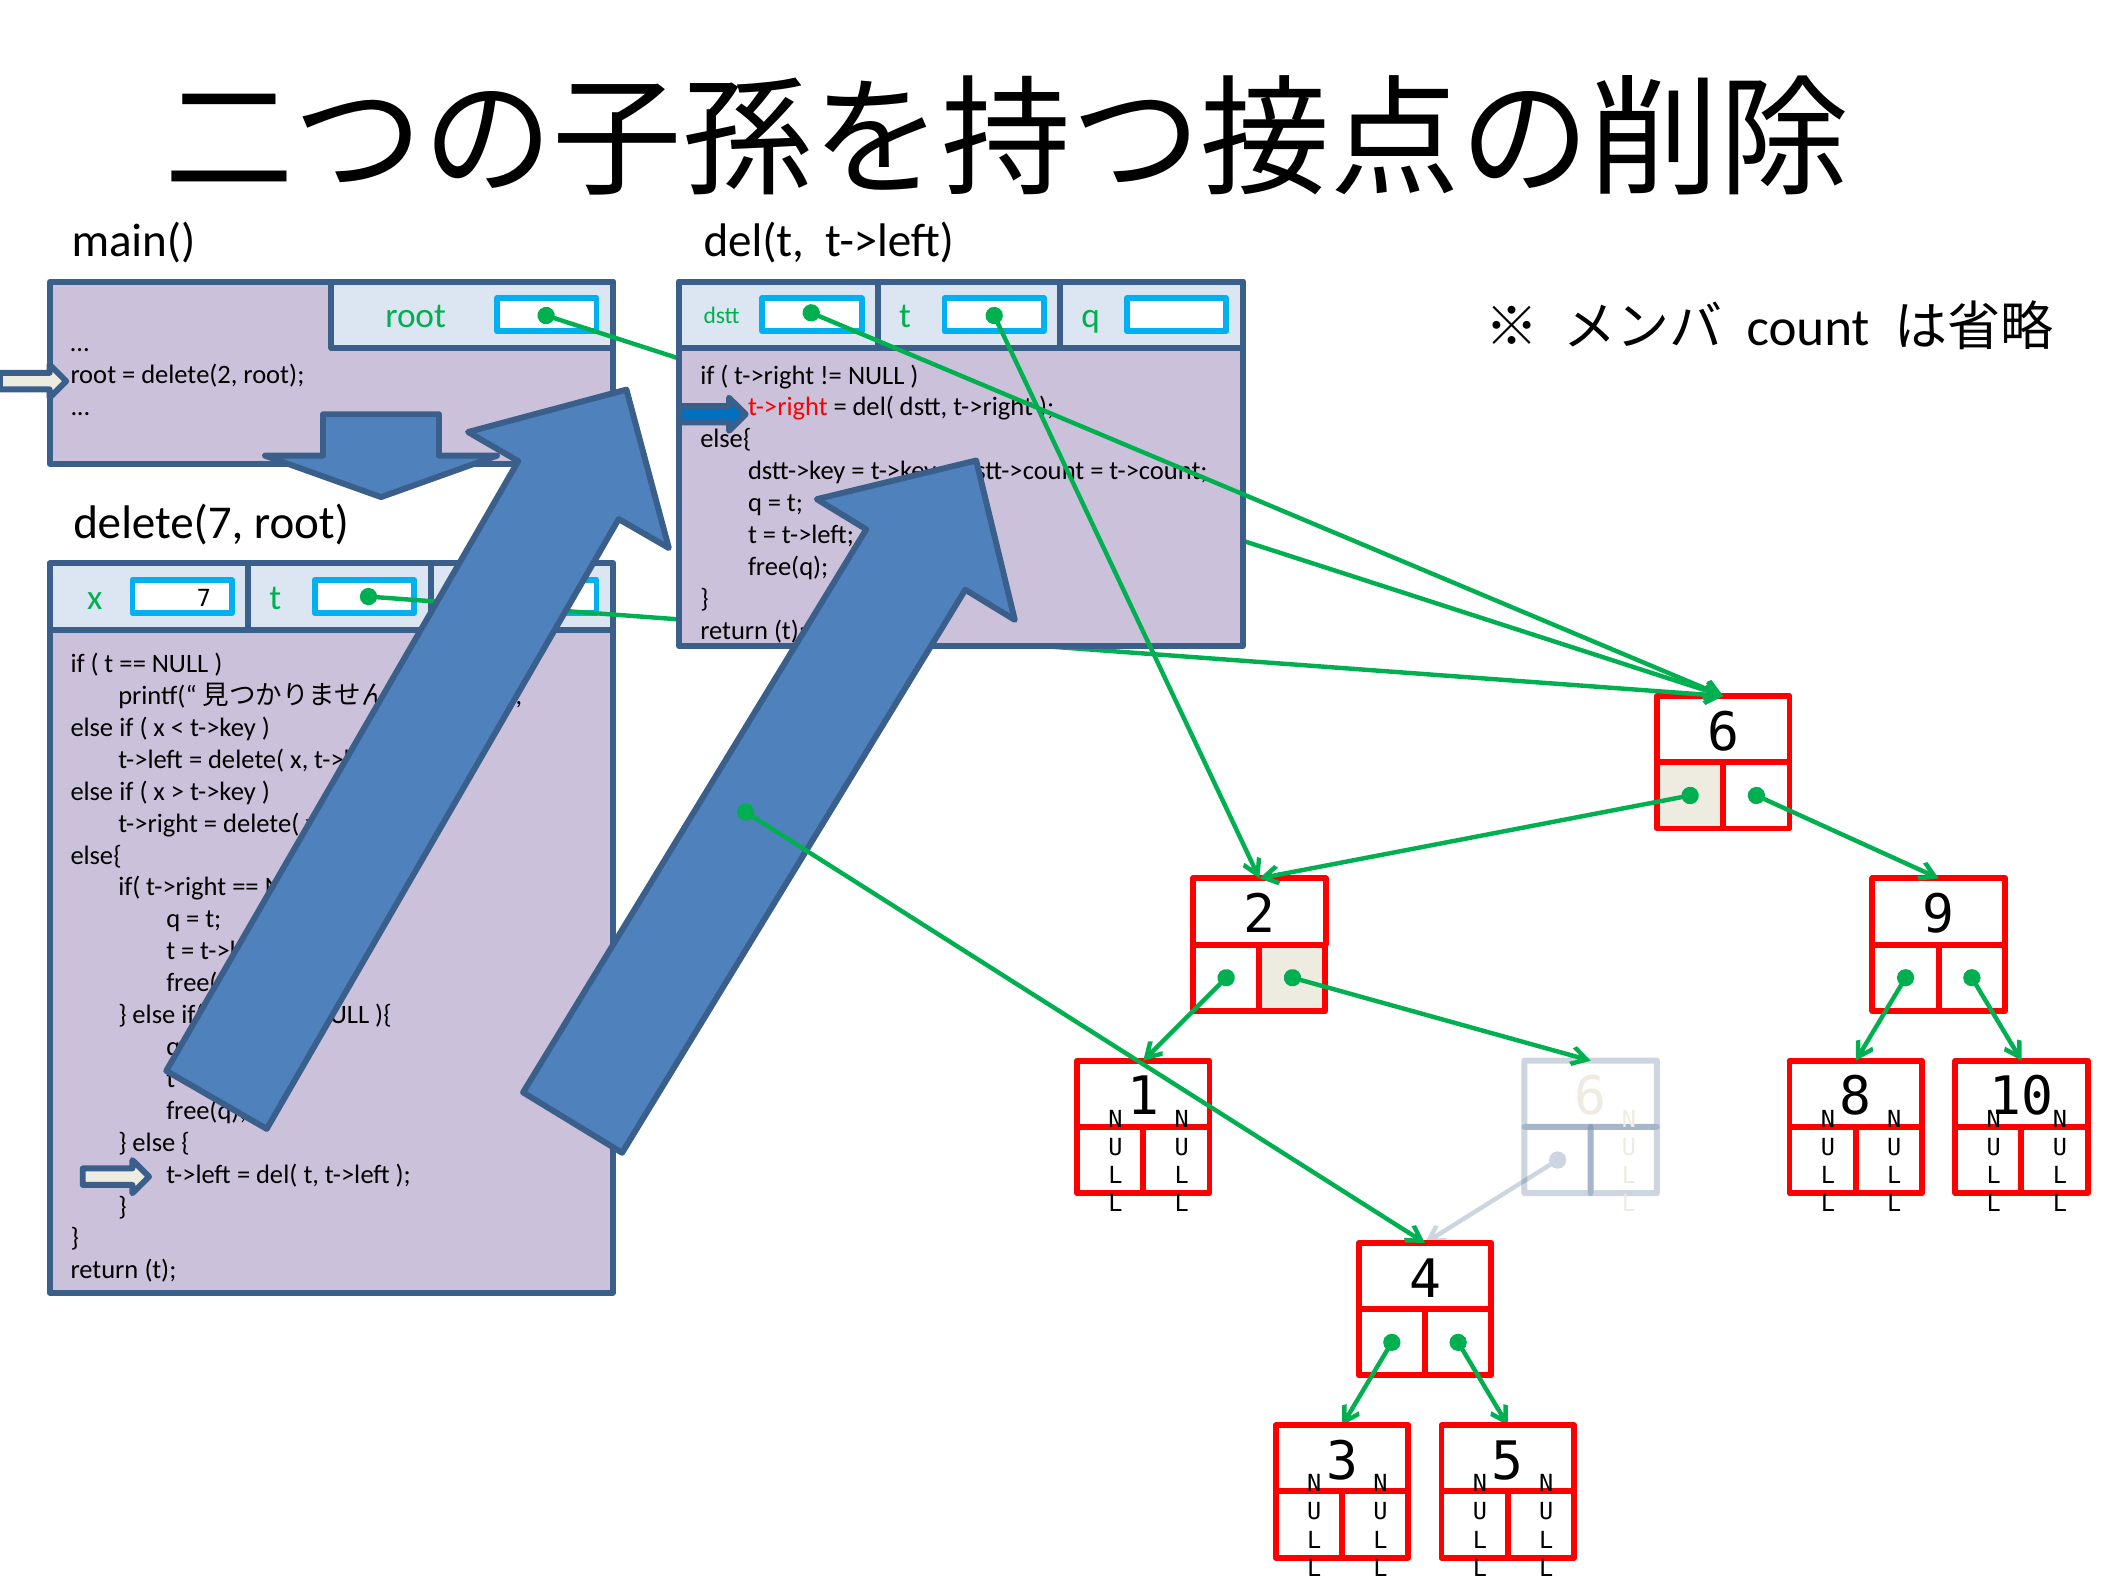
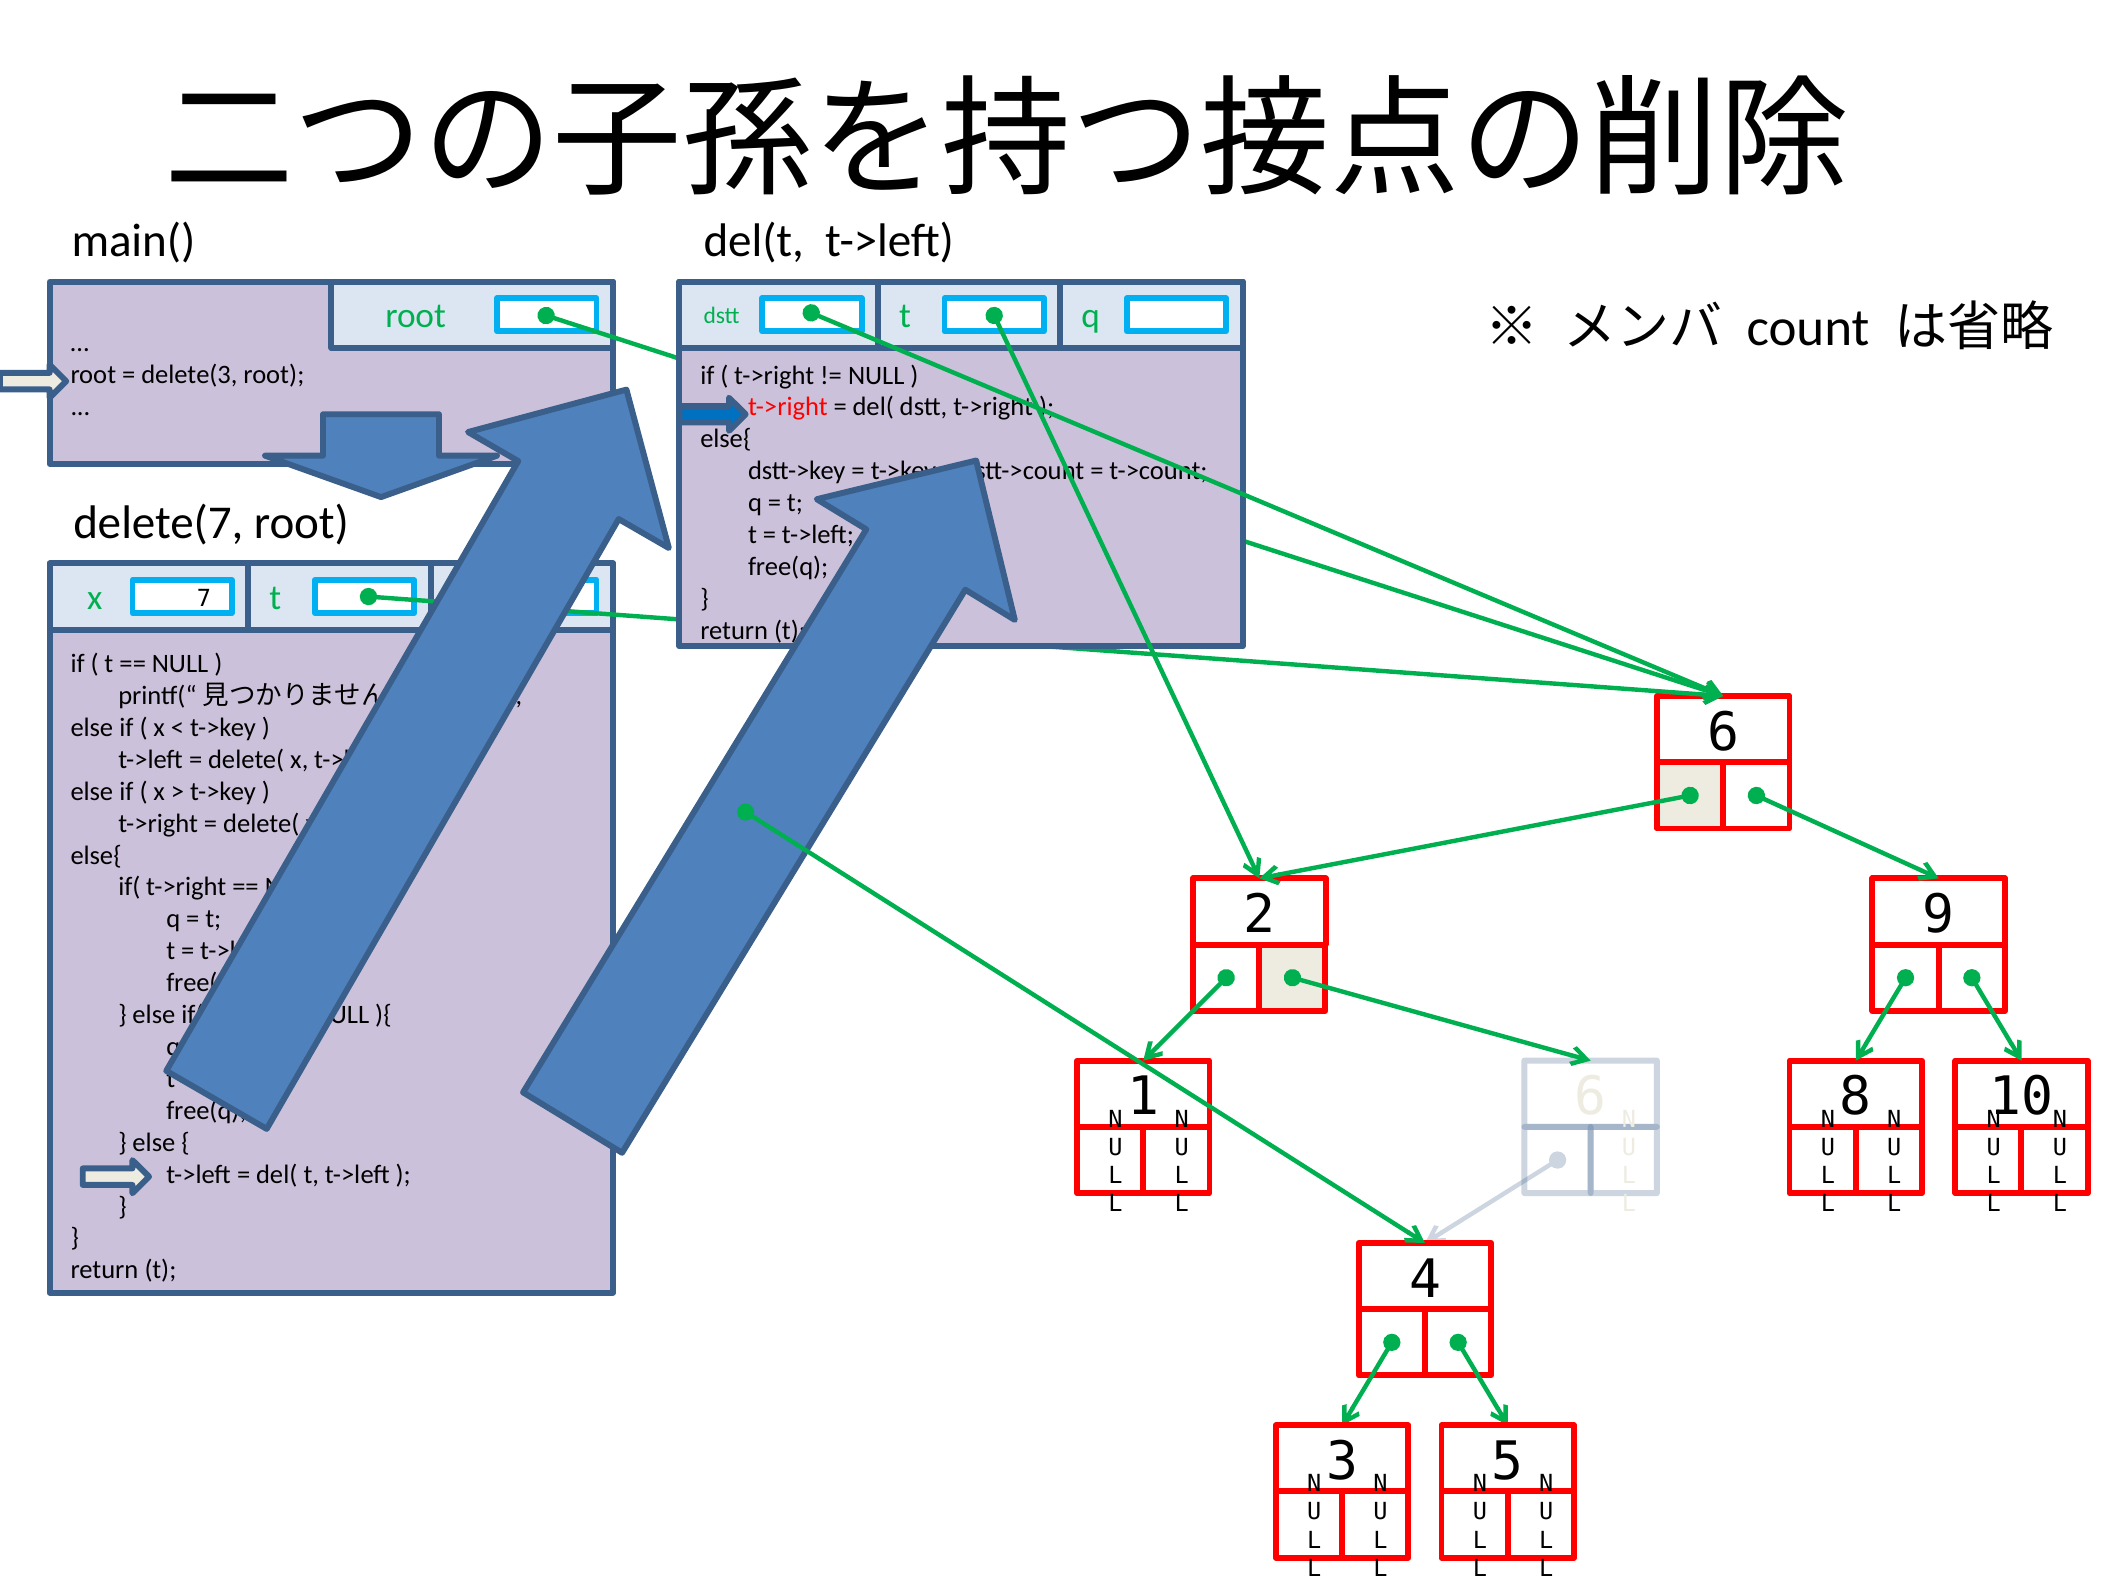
delete(2: delete(2 -> delete(3 (189, 375)
